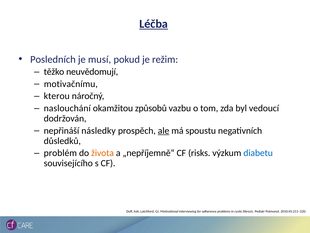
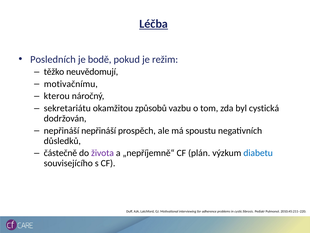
musí: musí -> bodě (100, 59)
naslouchání: naslouchání -> sekretariátu (67, 108)
vedoucí: vedoucí -> cystická (264, 108)
nepřináší následky: následky -> nepřináší (99, 130)
ale underline: present -> none (164, 130)
problém: problém -> částečně (60, 153)
života colour: orange -> purple (103, 153)
risks: risks -> plán (199, 153)
